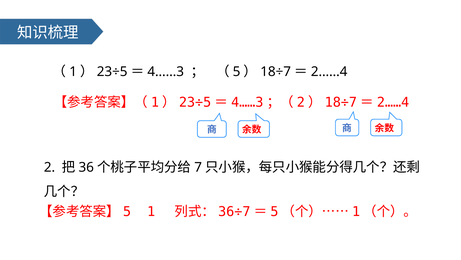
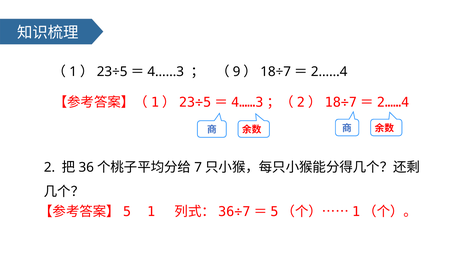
5: 5 -> 9 (237, 72)
